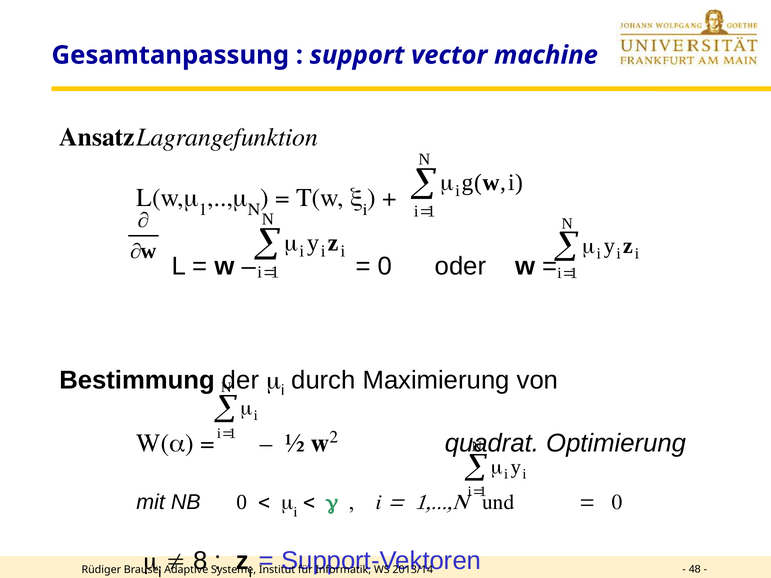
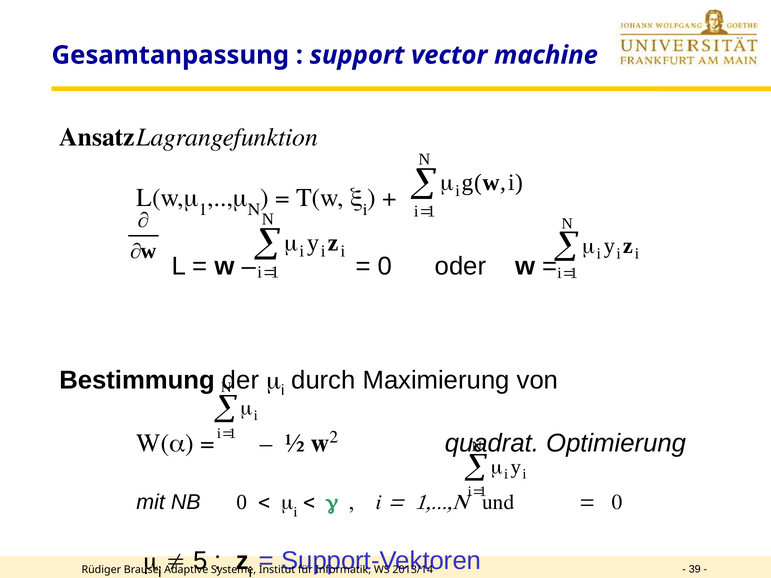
8: 8 -> 5 (200, 561)
48: 48 -> 39 (695, 569)
